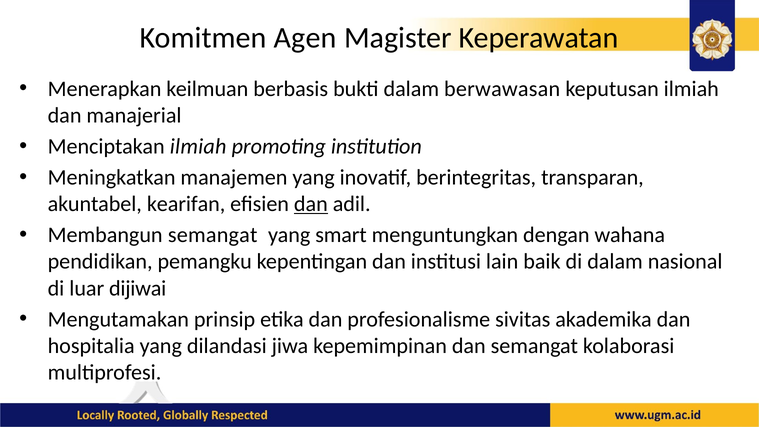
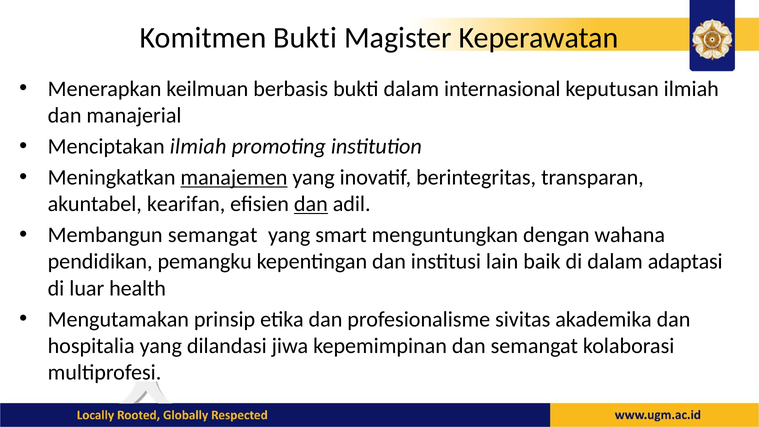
Komitmen Agen: Agen -> Bukti (305, 38)
berwawasan: berwawasan -> internasional (502, 89)
manajemen underline: none -> present (234, 177)
nasional: nasional -> adaptasi (685, 262)
dijiwai: dijiwai -> health (138, 288)
